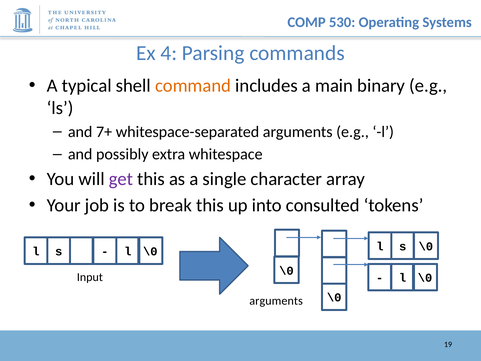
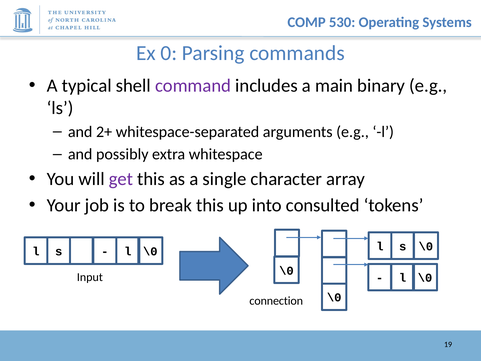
4: 4 -> 0 (169, 53)
command colour: orange -> purple (193, 85)
7+: 7+ -> 2+ (104, 132)
arguments: arguments -> connection (276, 301)
